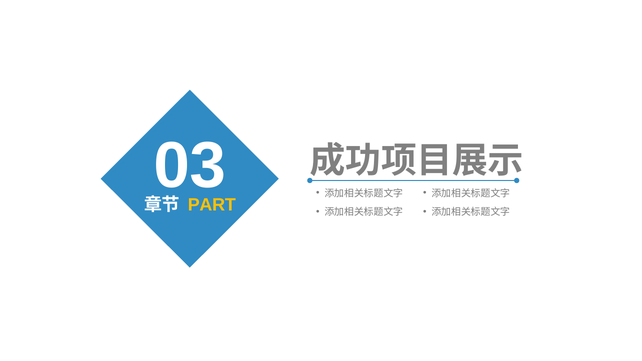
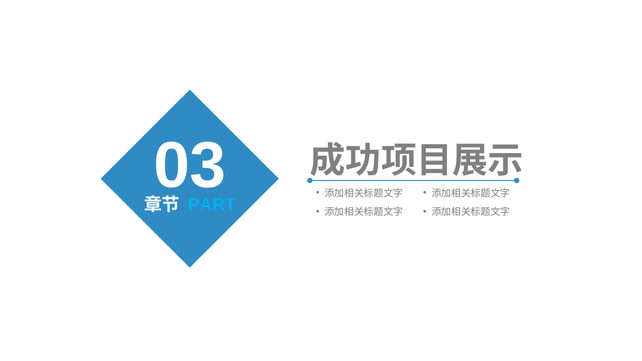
PART colour: yellow -> light blue (212, 205)
